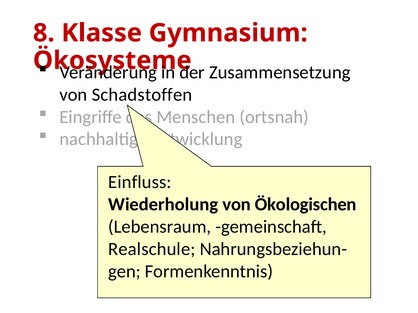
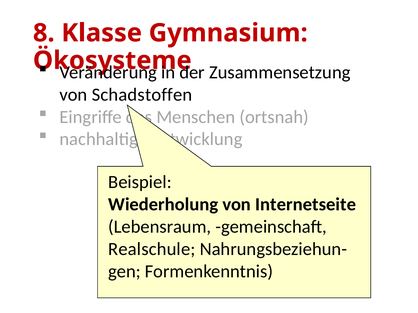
Einfluss: Einfluss -> Beispiel (140, 182)
Ökologischen: Ökologischen -> Internetseite (306, 205)
